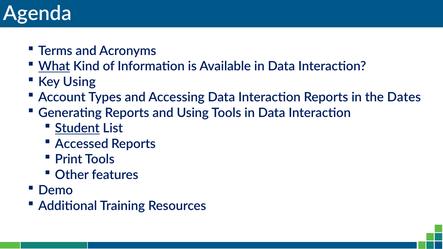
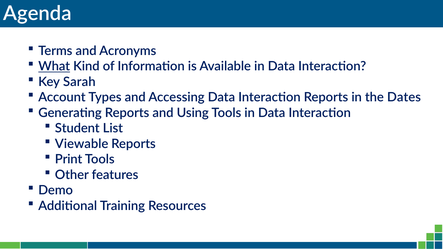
Key Using: Using -> Sarah (79, 82)
Student underline: present -> none (77, 128)
Accessed: Accessed -> Viewable (82, 144)
